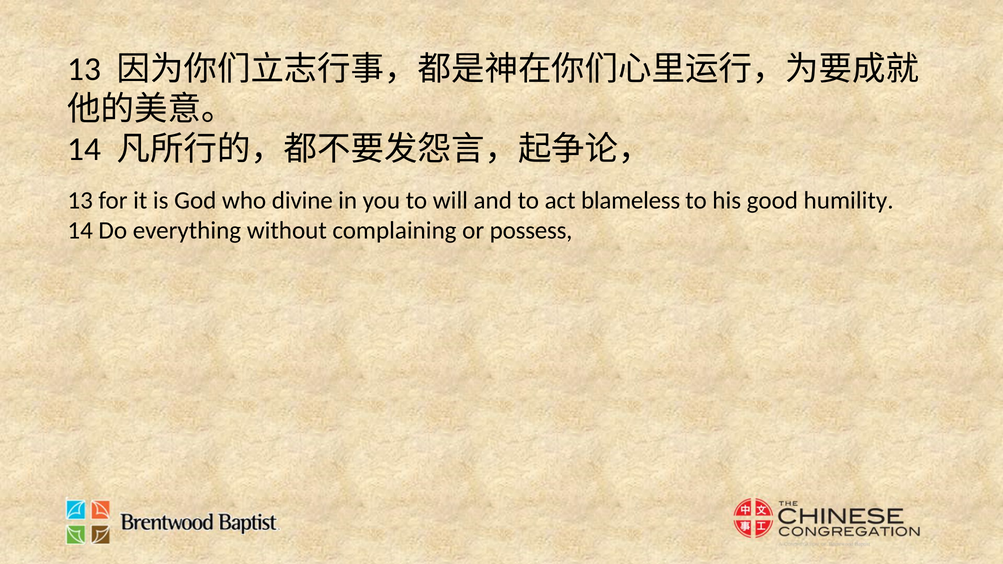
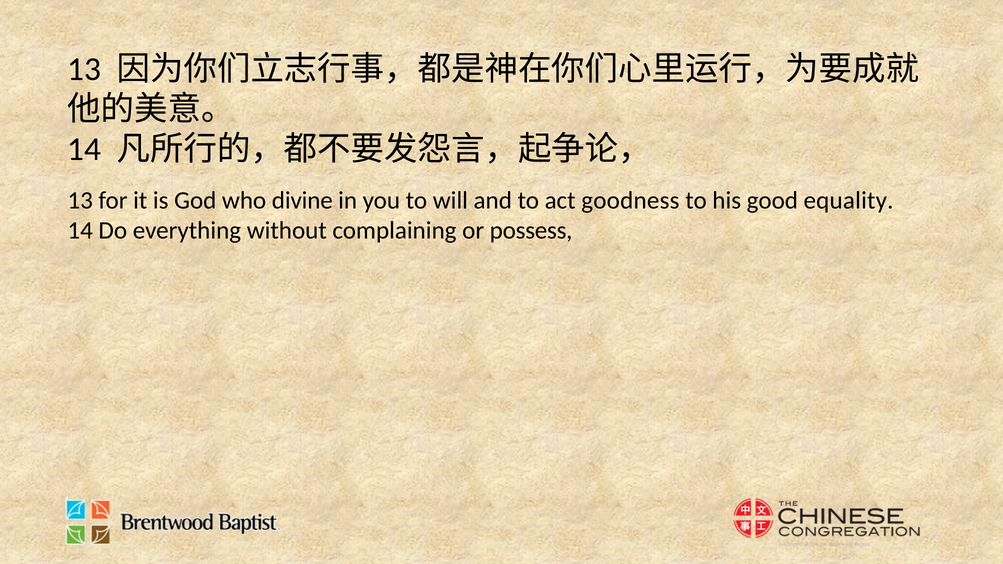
blameless: blameless -> goodness (630, 201)
humility: humility -> equality (849, 201)
